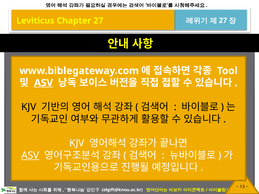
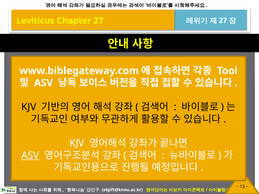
ASV underline: present -> none (44, 83)
